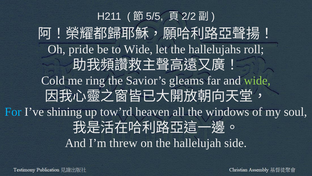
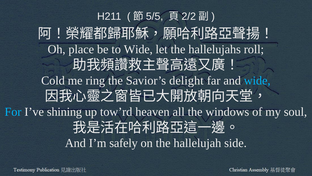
pride: pride -> place (81, 49)
gleams: gleams -> delight (186, 80)
wide colour: light green -> light blue (257, 80)
threw: threw -> safely (124, 143)
